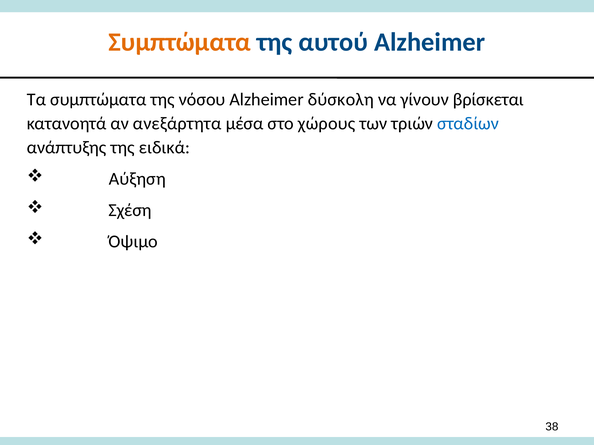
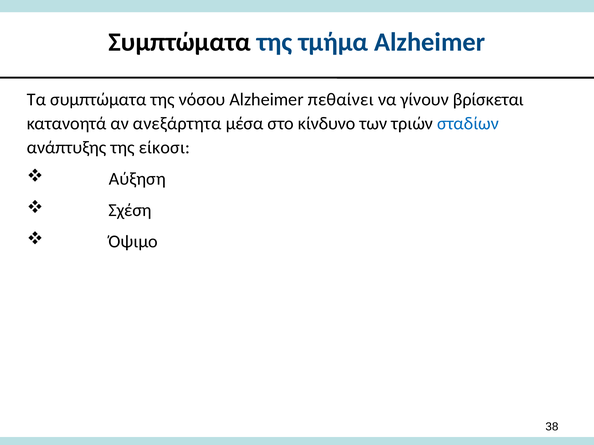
Συμπτώματα colour: orange -> black (180, 42)
αυτού: αυτού -> τμήμα (333, 42)
δύσκολη: δύσκολη -> πεθαίνει (341, 100)
χώρους: χώρους -> κίνδυνο (327, 124)
ειδικά: ειδικά -> είκοσι (164, 148)
